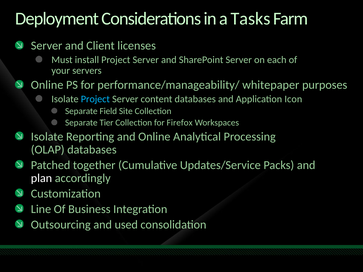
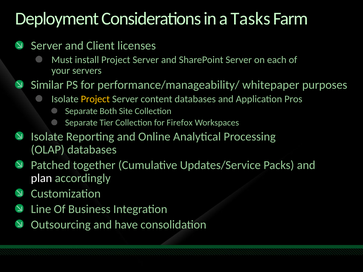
Online: Online -> Similar (47, 85)
Project colour: light blue -> yellow (95, 99)
Icon: Icon -> Pros (293, 99)
Field: Field -> Both (108, 111)
used: used -> have (126, 225)
